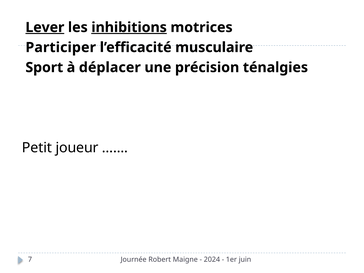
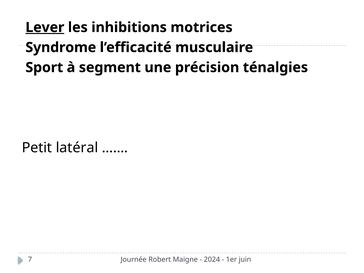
inhibitions underline: present -> none (129, 27)
Participer: Participer -> Syndrome (61, 47)
déplacer: déplacer -> segment (110, 67)
joueur: joueur -> latéral (77, 148)
